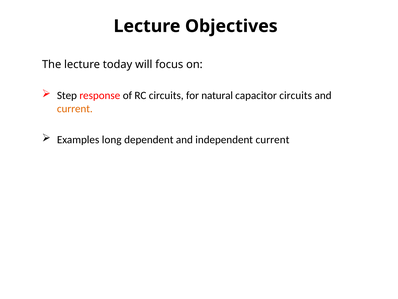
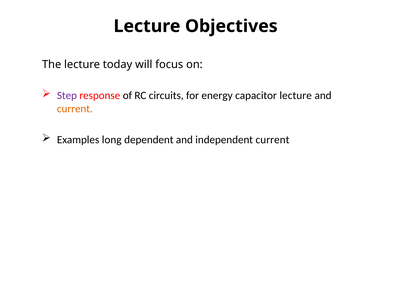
Step colour: black -> purple (67, 95)
natural: natural -> energy (217, 95)
capacitor circuits: circuits -> lecture (296, 95)
